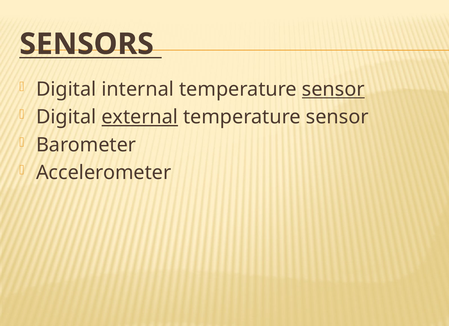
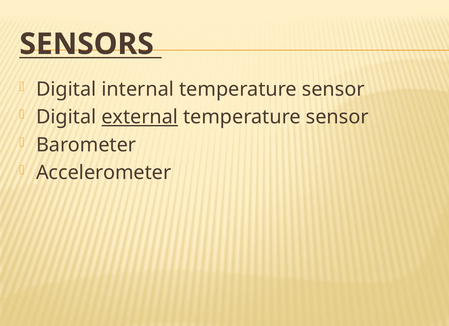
sensor underline: present -> none (333, 90)
